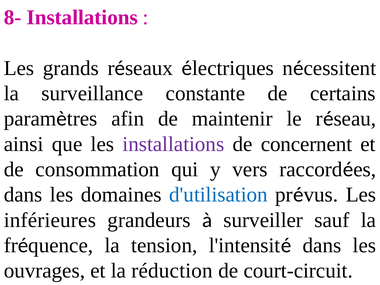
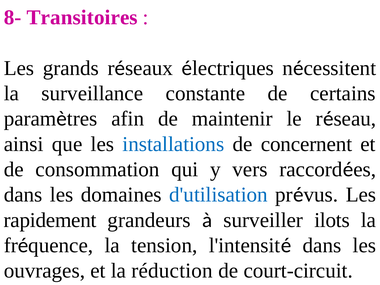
8- Installations: Installations -> Transitoires (82, 17)
installations colour: purple -> blue (173, 144)
inférieures: inférieures -> rapidement (50, 220)
sauf: sauf -> ilots (332, 220)
